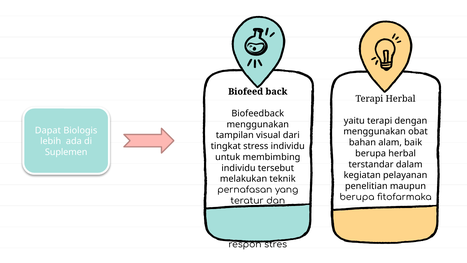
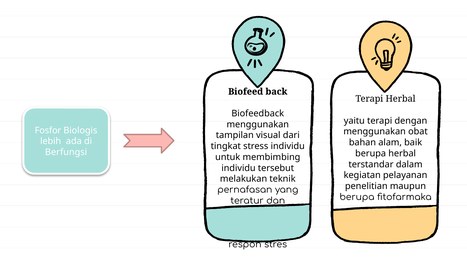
Dapat: Dapat -> Fosfor (48, 130)
Suplemen: Suplemen -> Berfungsi (66, 152)
